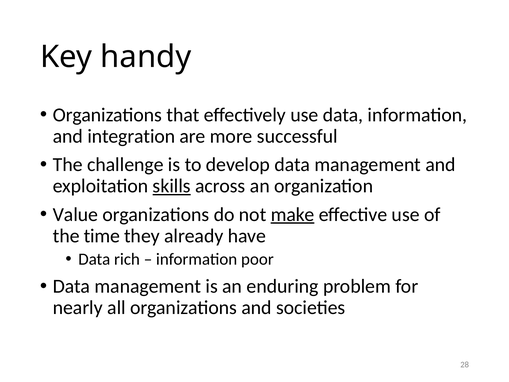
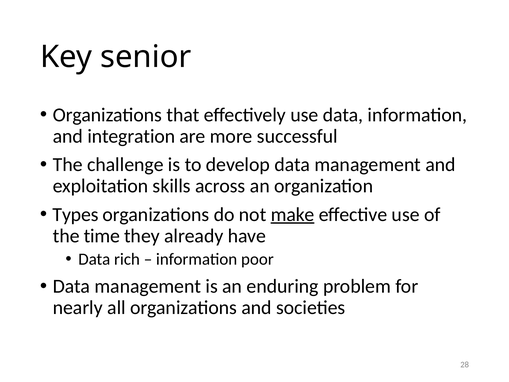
handy: handy -> senior (146, 57)
skills underline: present -> none (172, 186)
Value: Value -> Types (76, 214)
